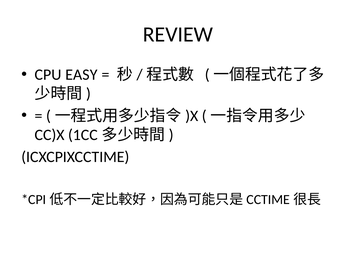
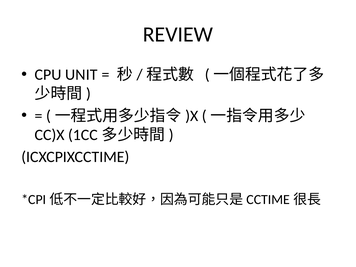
EASY: EASY -> UNIT (81, 75)
